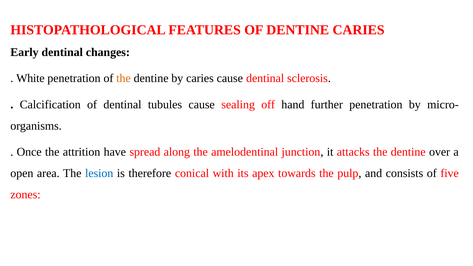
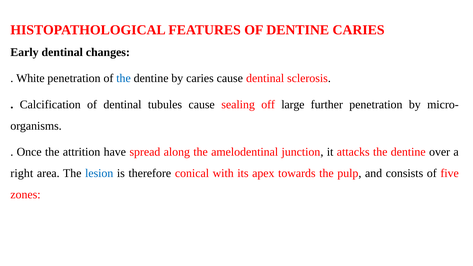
the colour: orange -> blue (124, 78)
hand: hand -> large (293, 105)
open: open -> right (22, 173)
